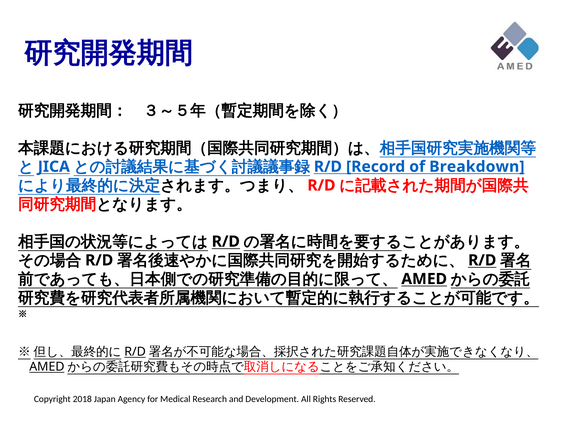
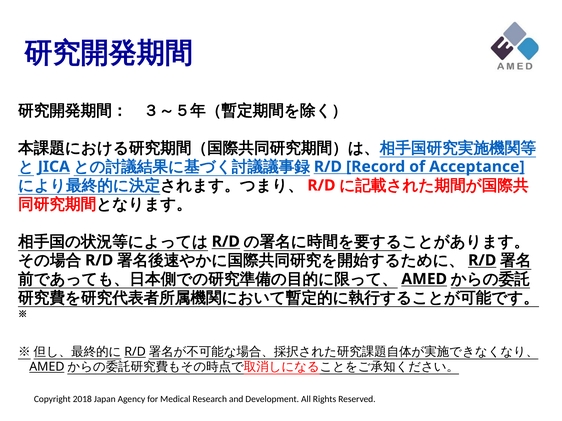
Breakdown: Breakdown -> Acceptance (477, 167)
